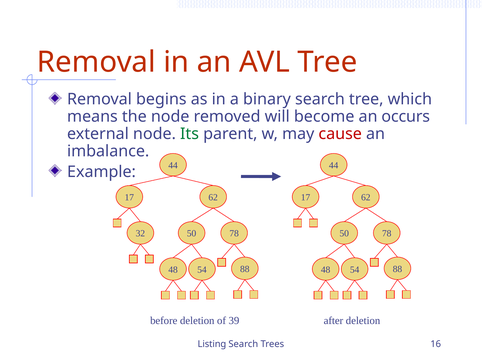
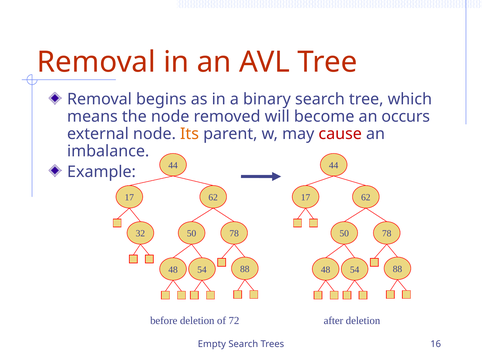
Its colour: green -> orange (190, 134)
39: 39 -> 72 (234, 321)
Listing: Listing -> Empty (212, 345)
